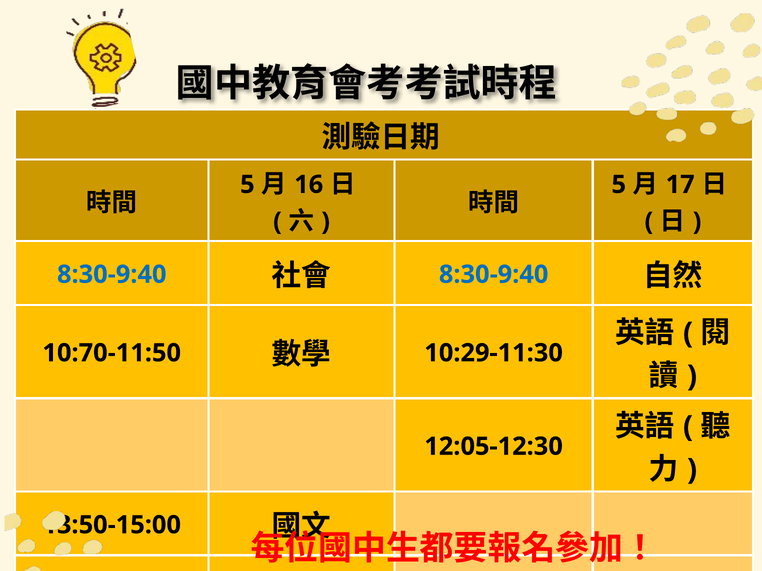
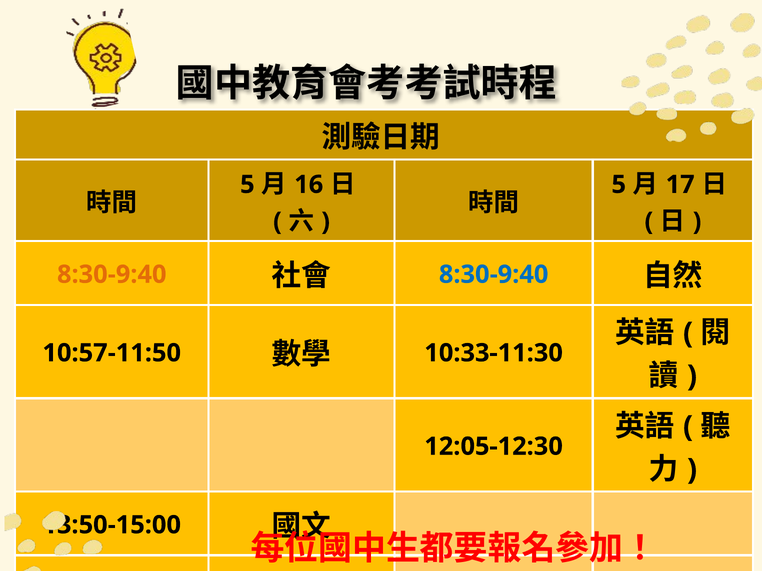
8:30-9:40 colour: blue -> orange (112, 275)
10:70-11:50: 10:70-11:50 -> 10:57-11:50 (112, 353)
10:29-11:30: 10:29-11:30 -> 10:33-11:30 (494, 353)
